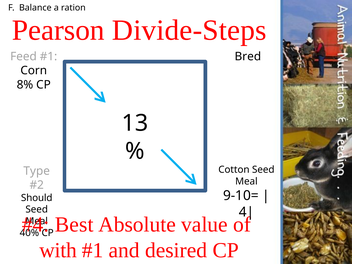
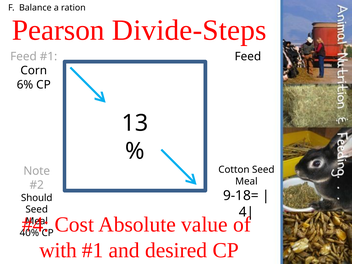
Bred: Bred -> Feed (248, 57)
8%: 8% -> 6% (25, 85)
Type: Type -> Note (37, 171)
9-10=: 9-10= -> 9-18= (241, 196)
Best: Best -> Cost (74, 224)
